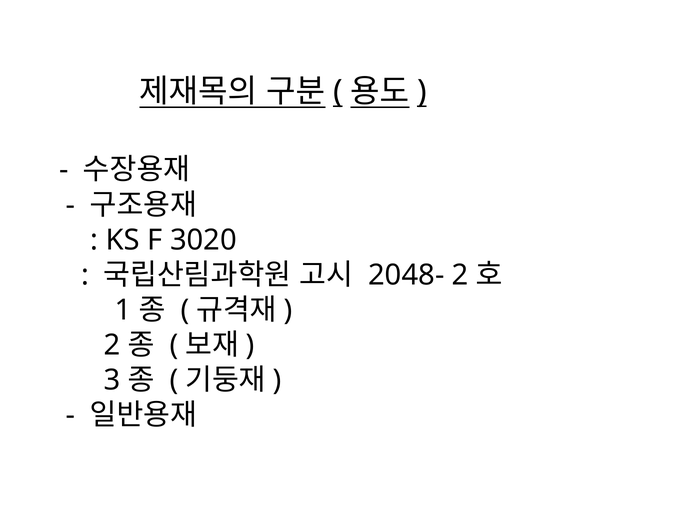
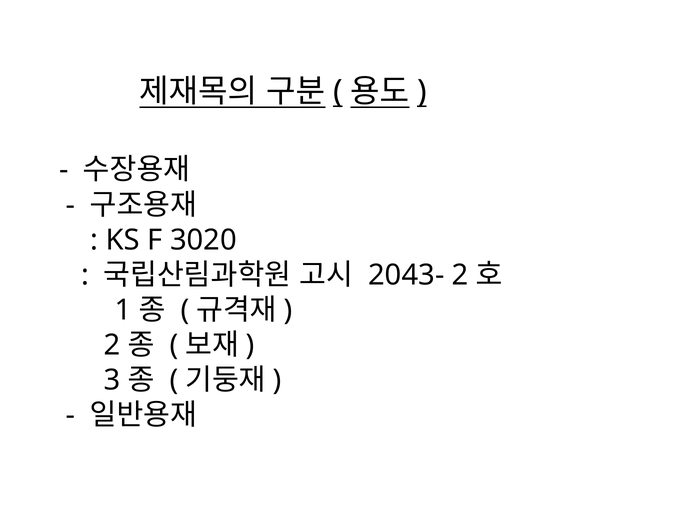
2048-: 2048- -> 2043- (406, 275)
